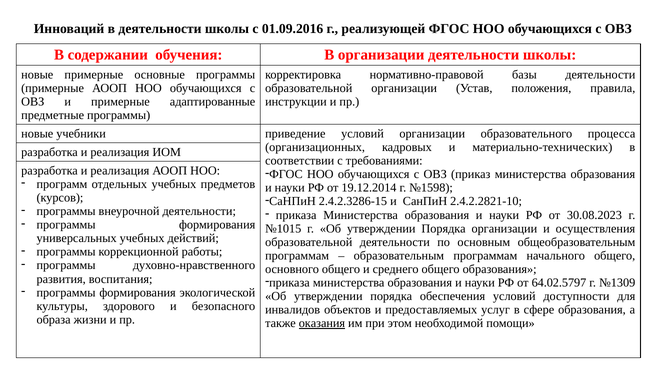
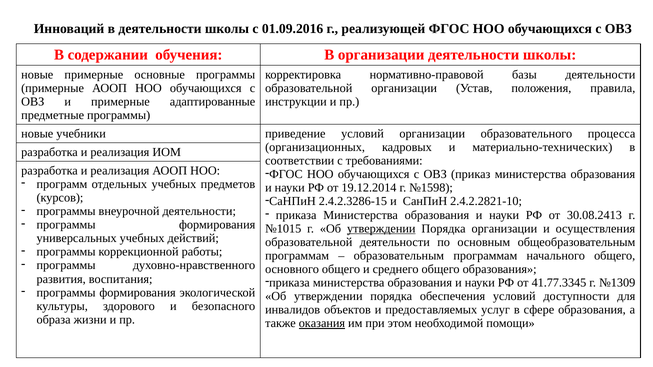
30.08.2023: 30.08.2023 -> 30.08.2413 (594, 215)
утверждении underline: none -> present (381, 229)
64.02.5797: 64.02.5797 -> 41.77.3345 (559, 283)
